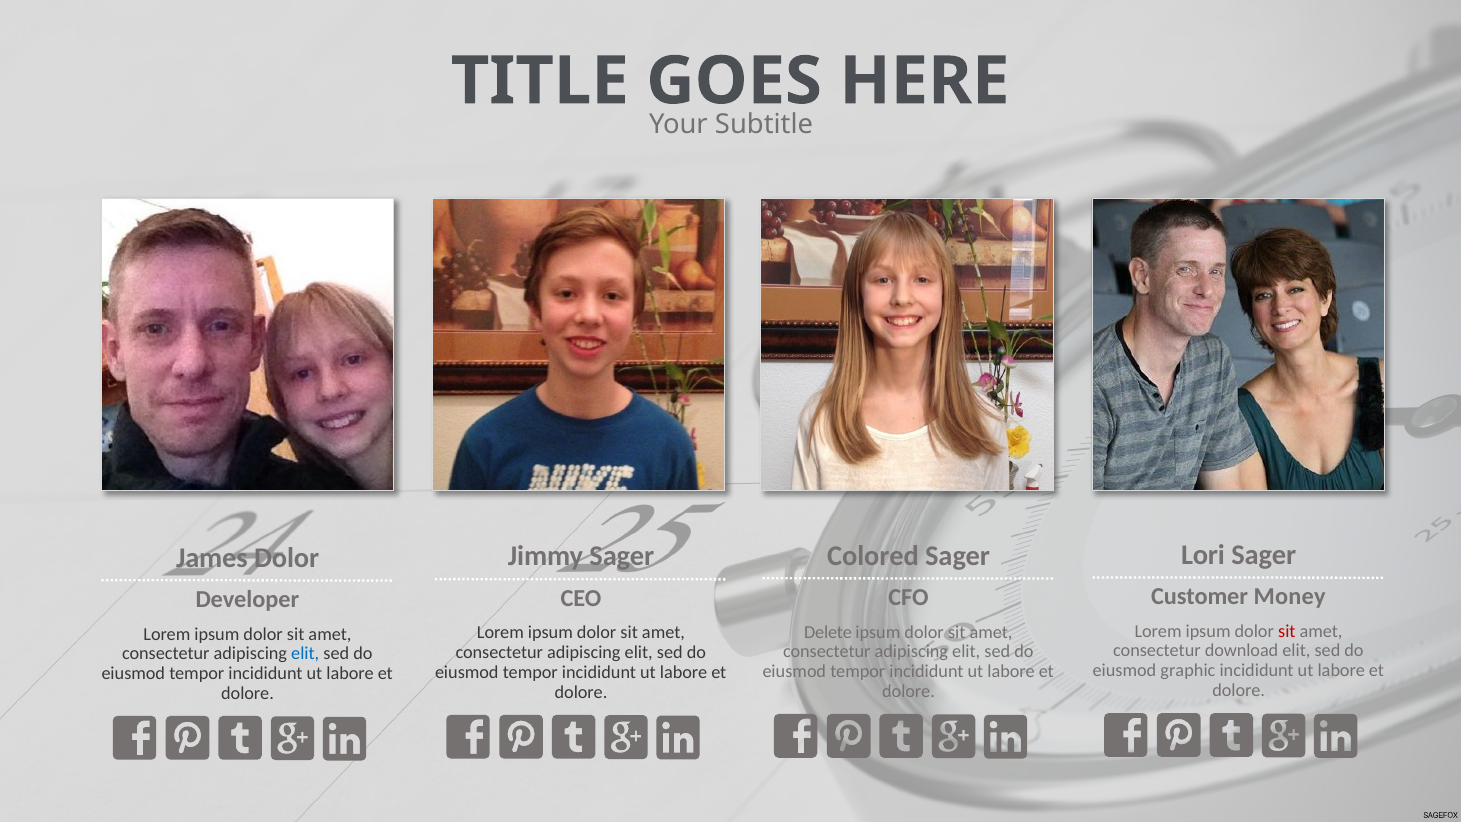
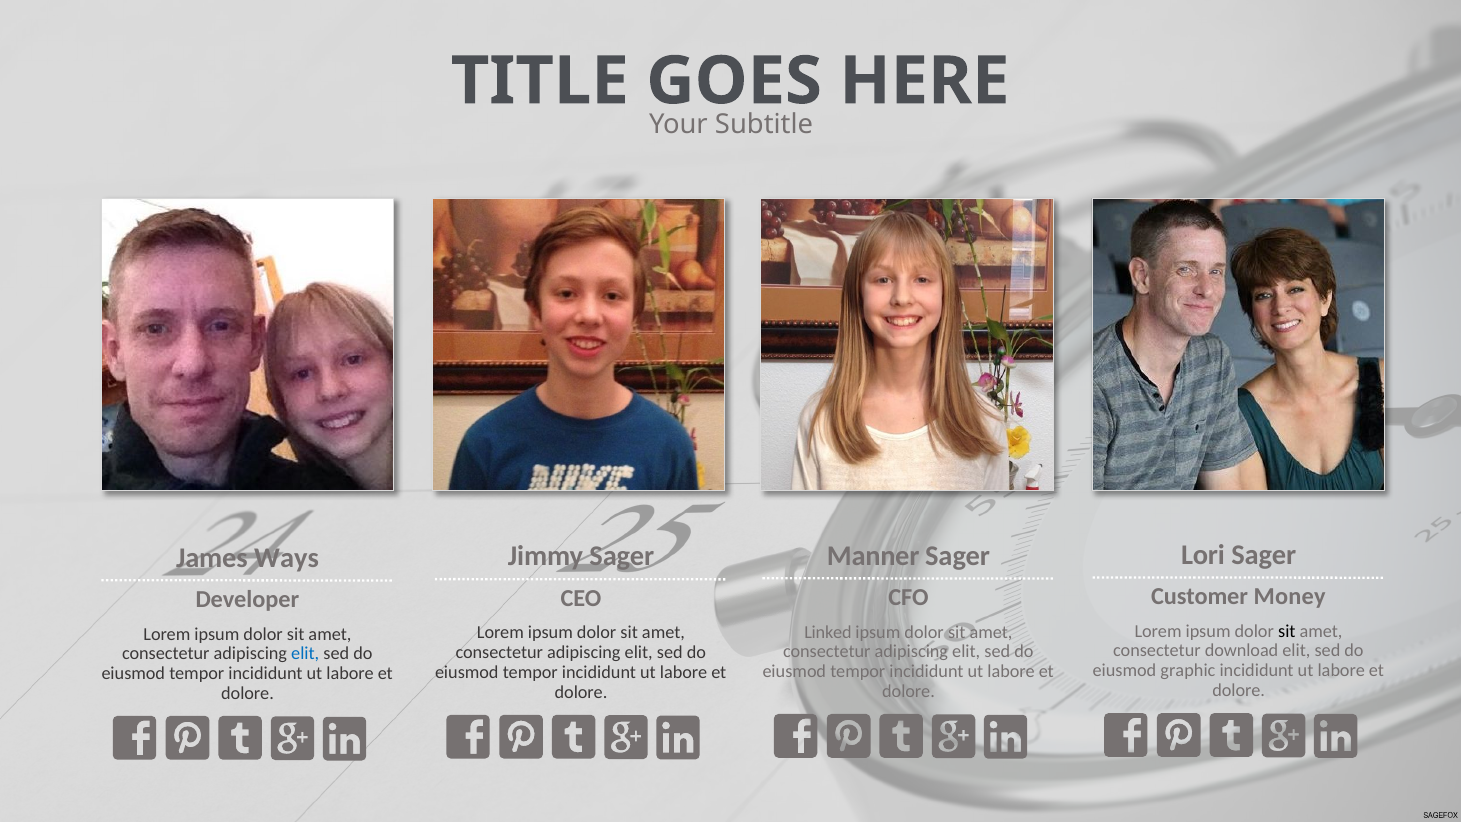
Colored: Colored -> Manner (873, 556)
James Dolor: Dolor -> Ways (287, 558)
sit colour: red -> black (1287, 631)
Delete: Delete -> Linked (828, 632)
